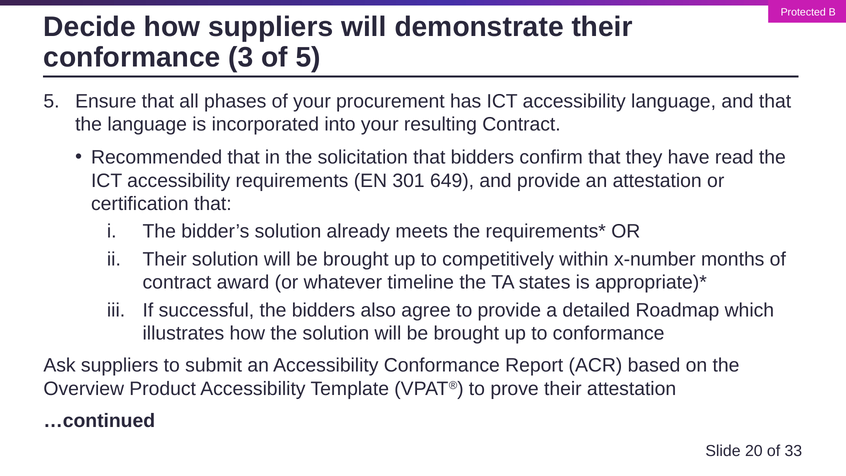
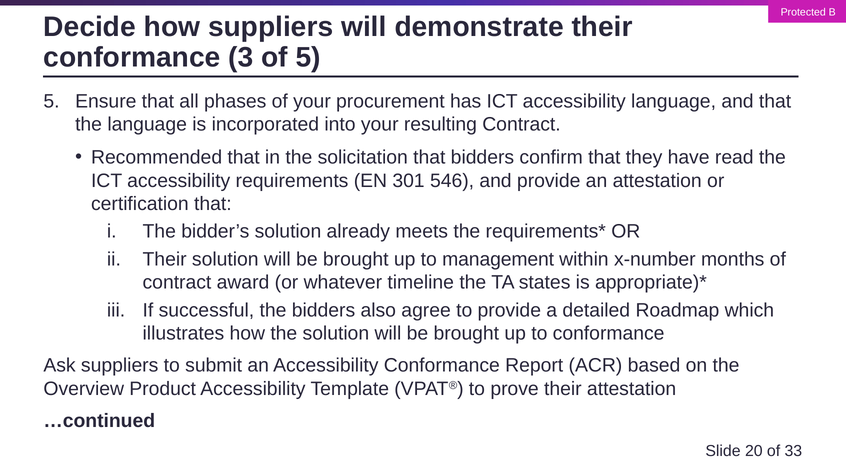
649: 649 -> 546 (452, 181)
competitively: competitively -> management (498, 259)
